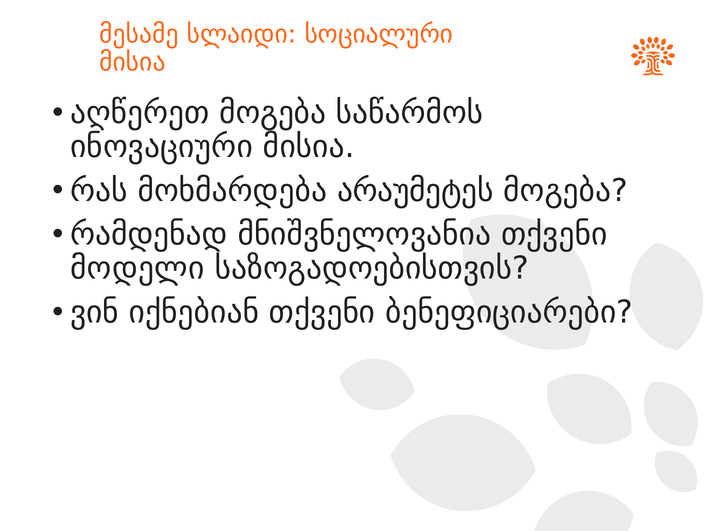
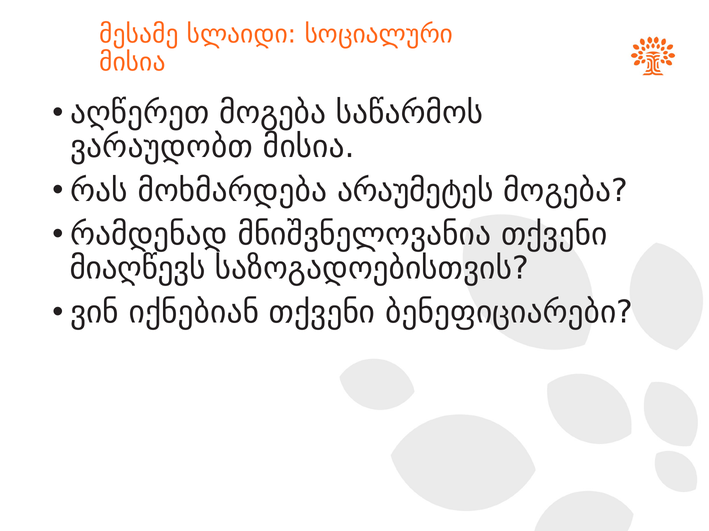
ინოვაციური: ინოვაციური -> ვარაუდობთ (161, 147)
მოდელი: მოდელი -> მიაღწევს (138, 269)
